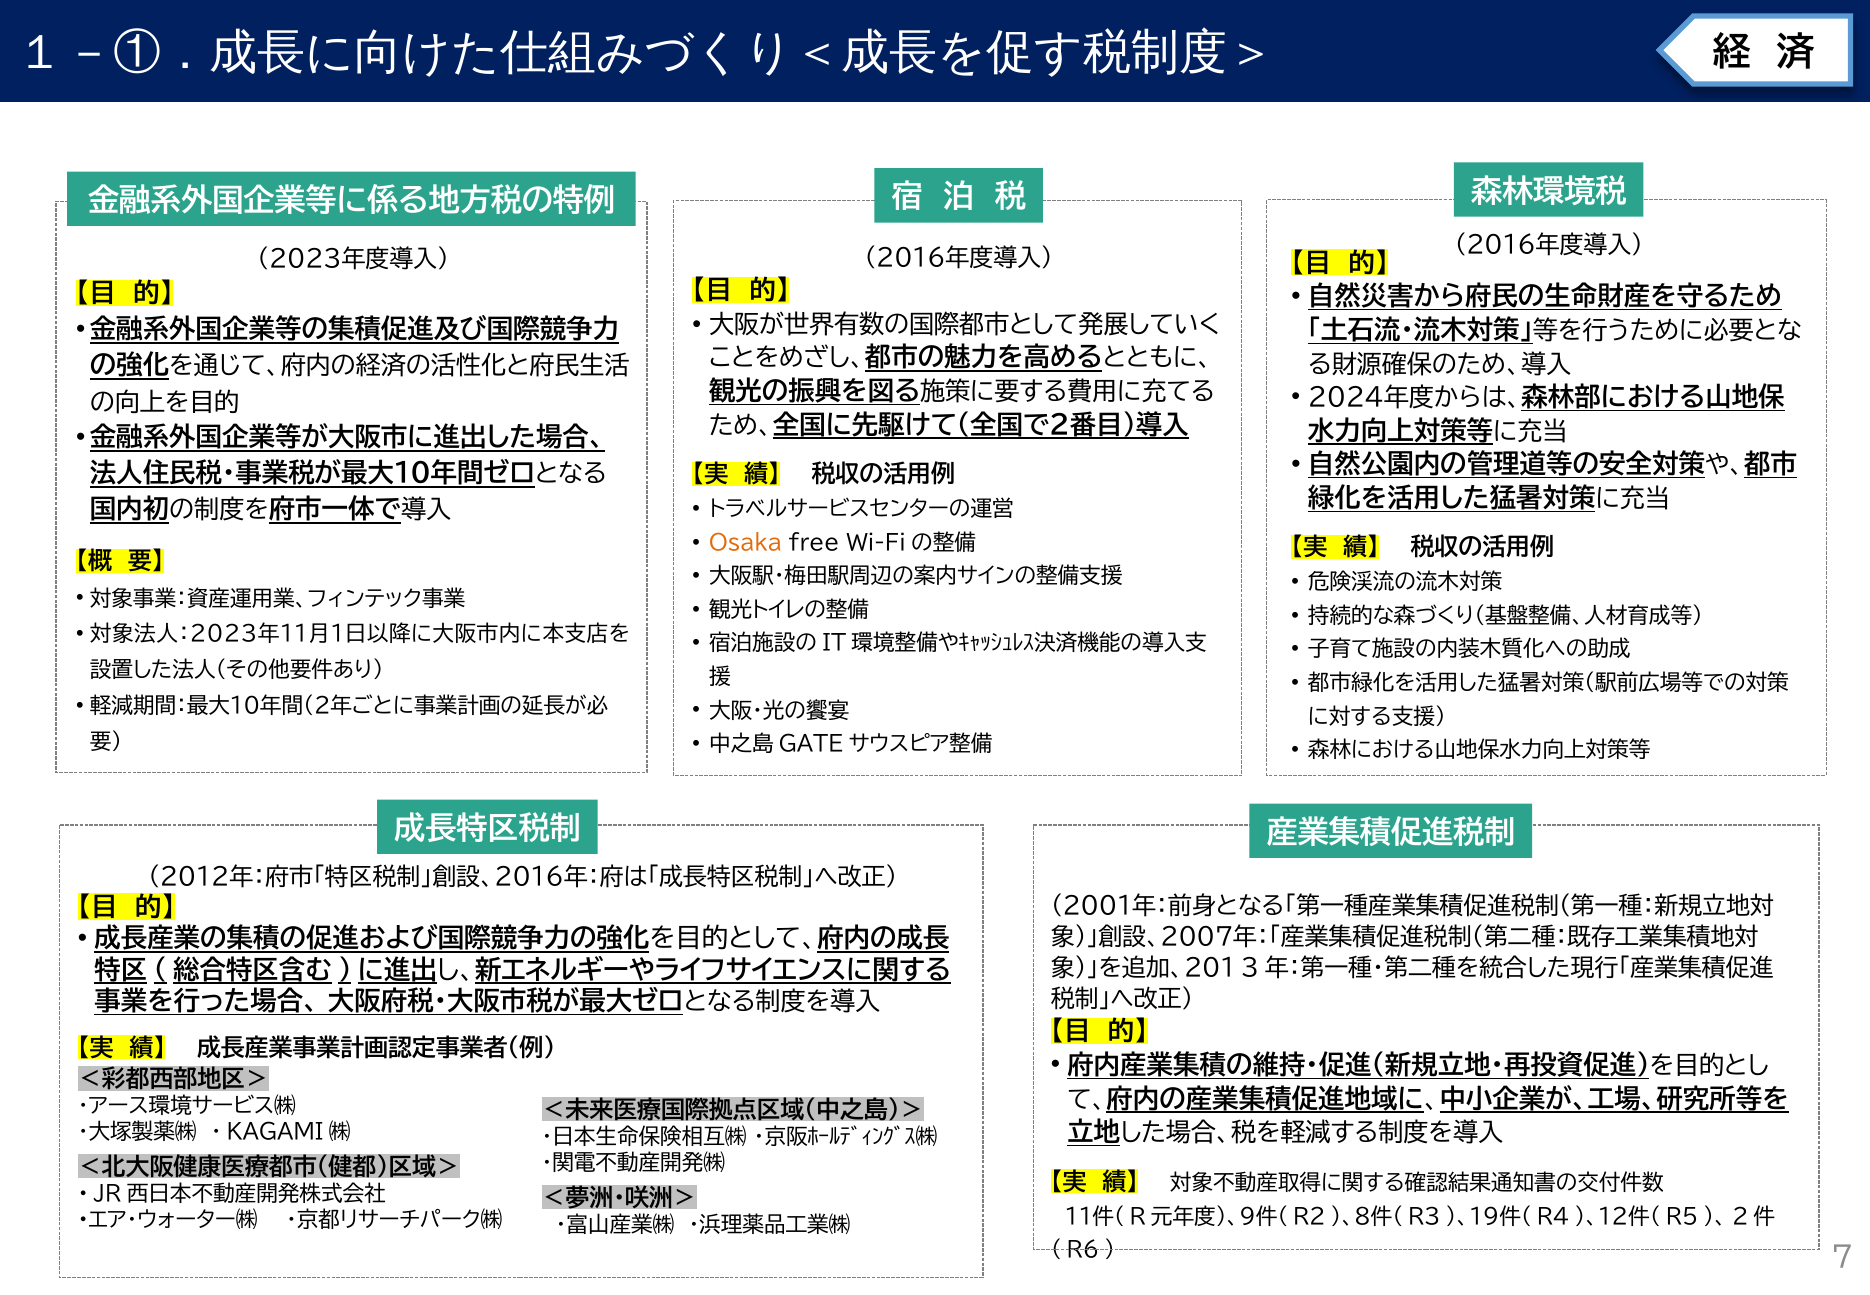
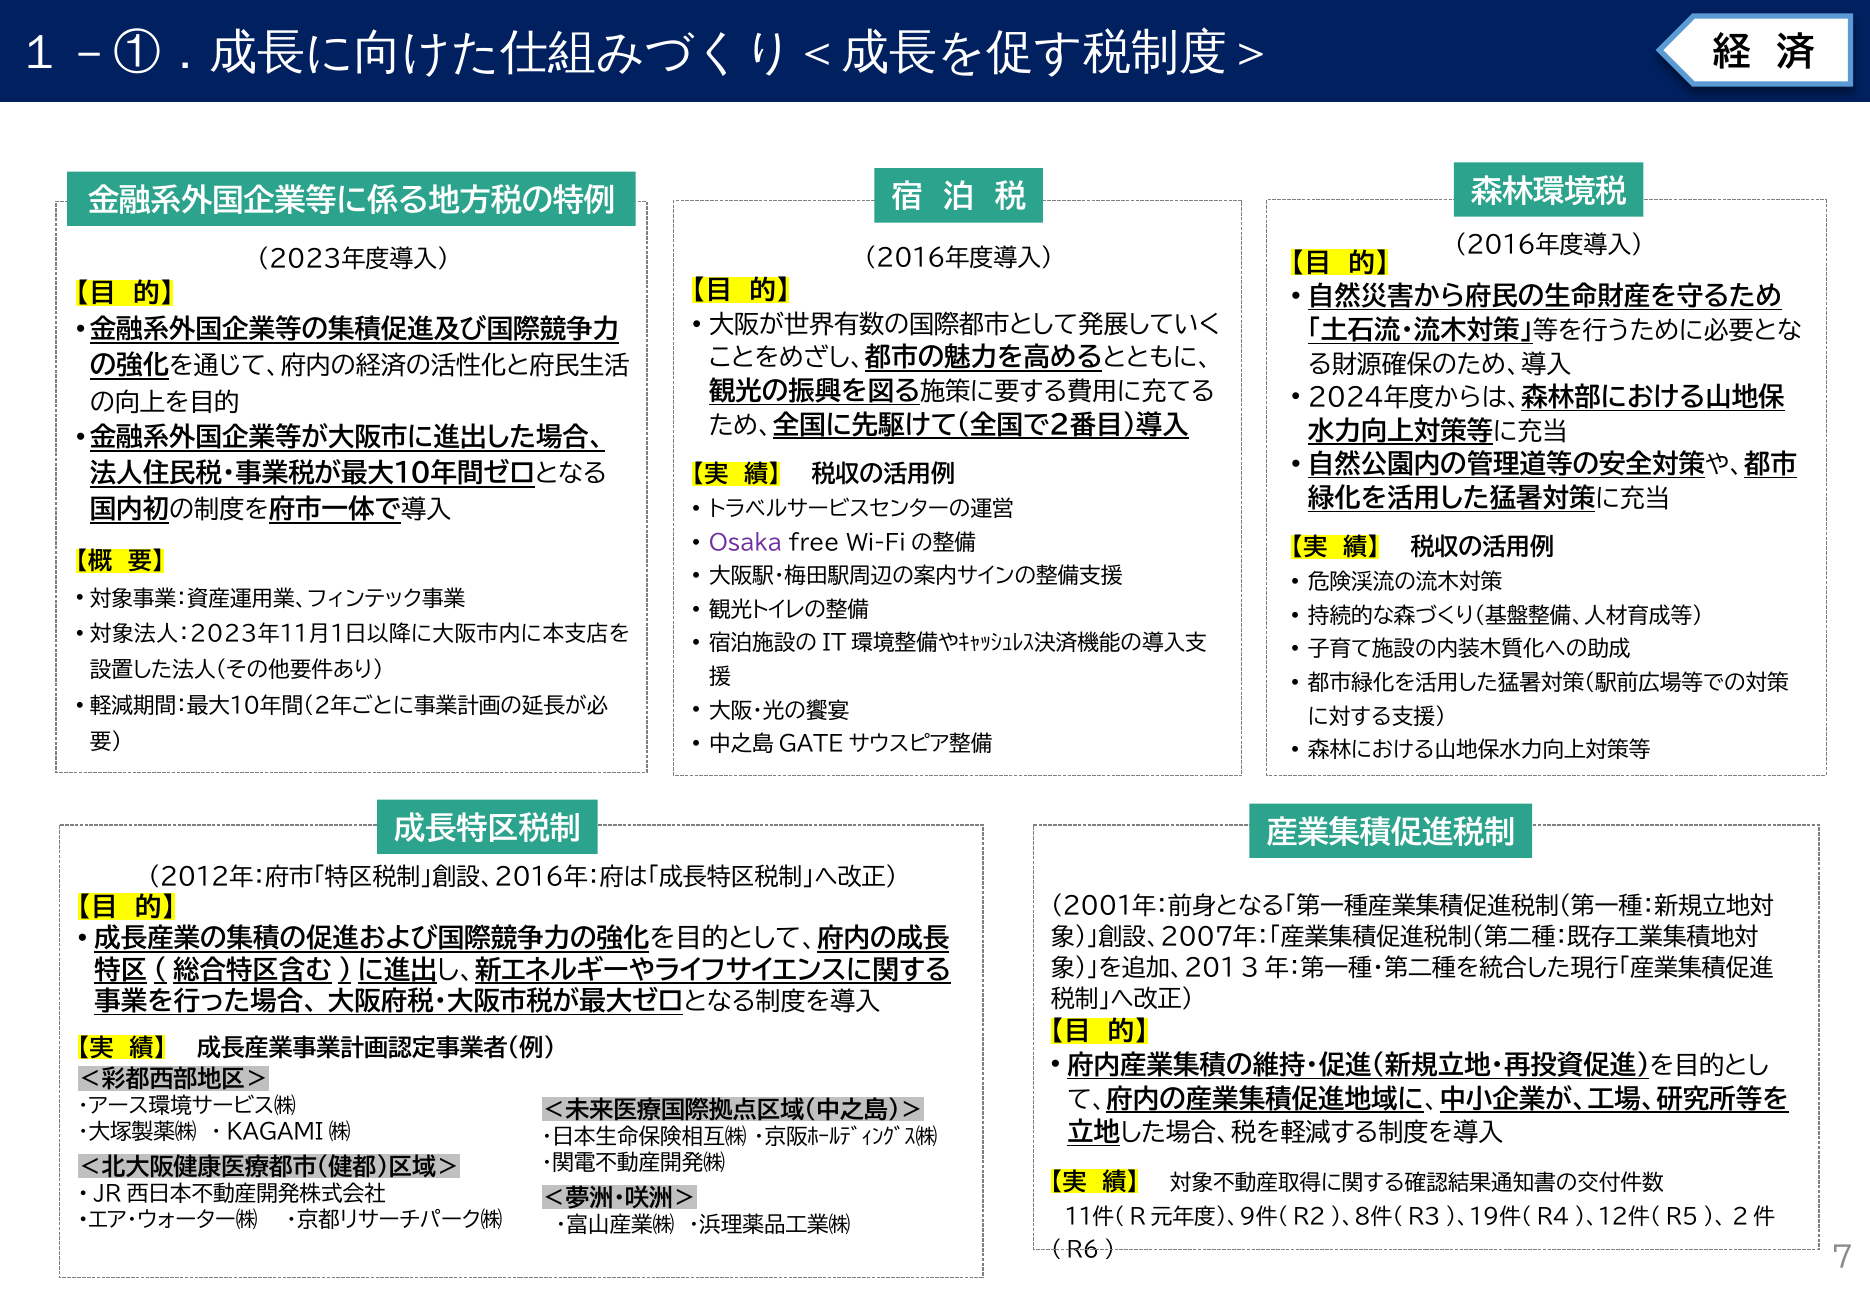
Osaka colour: orange -> purple (745, 543)
